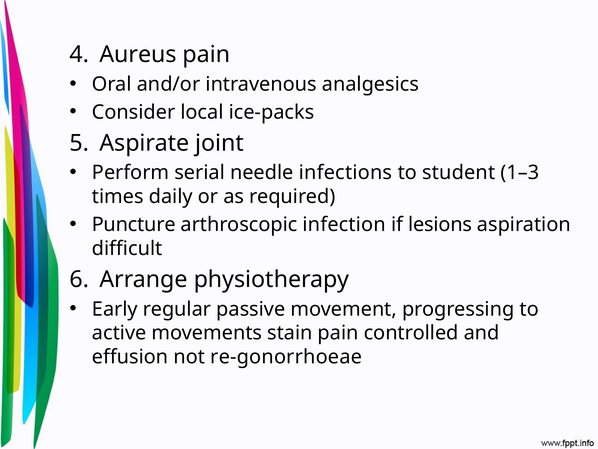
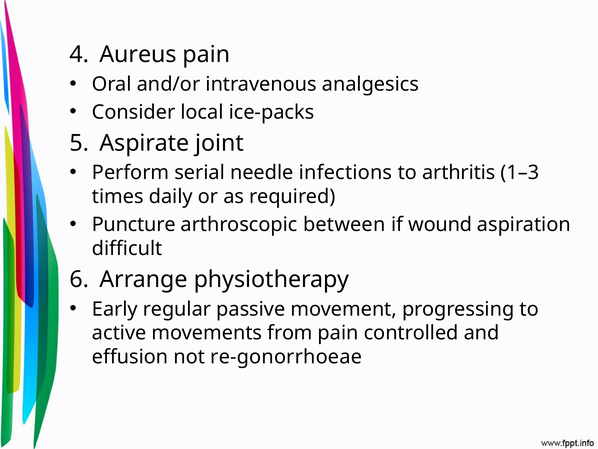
student: student -> arthritis (459, 173)
infection: infection -> between (344, 224)
lesions: lesions -> wound (440, 224)
stain: stain -> from (290, 333)
